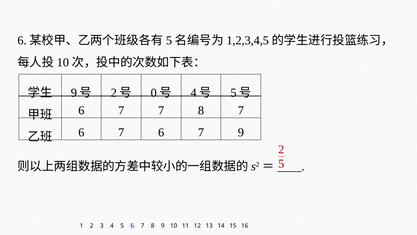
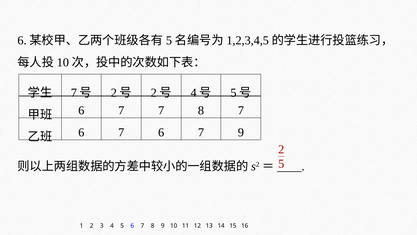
9: 9 -> 7 (74, 93)
0: 0 -> 2 (154, 93)
